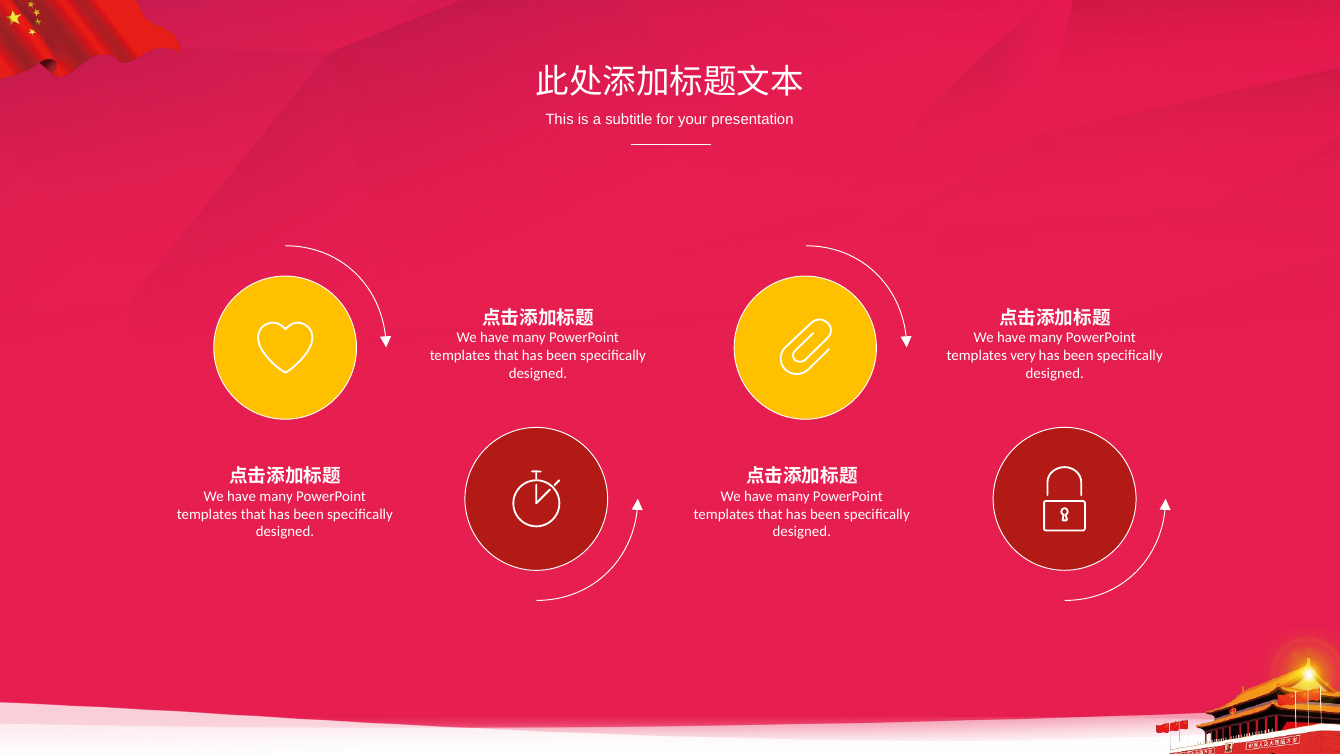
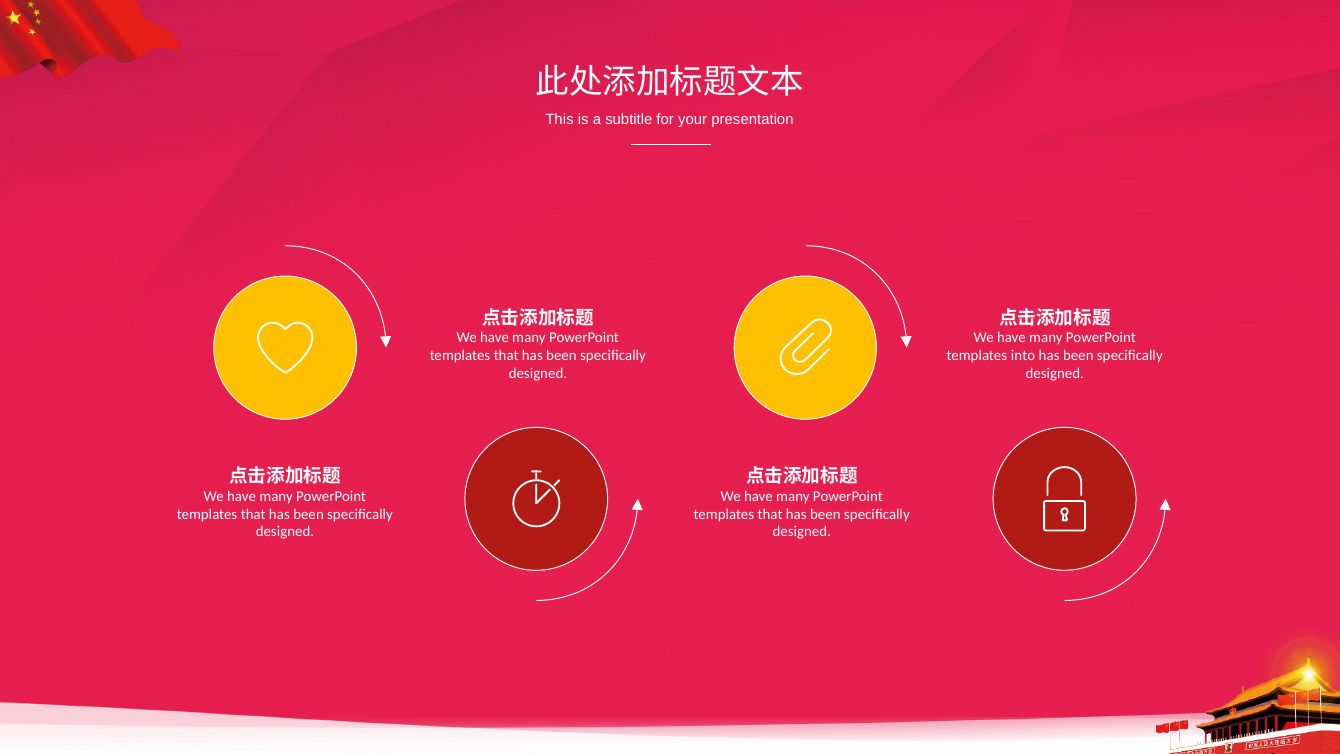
very: very -> into (1023, 355)
